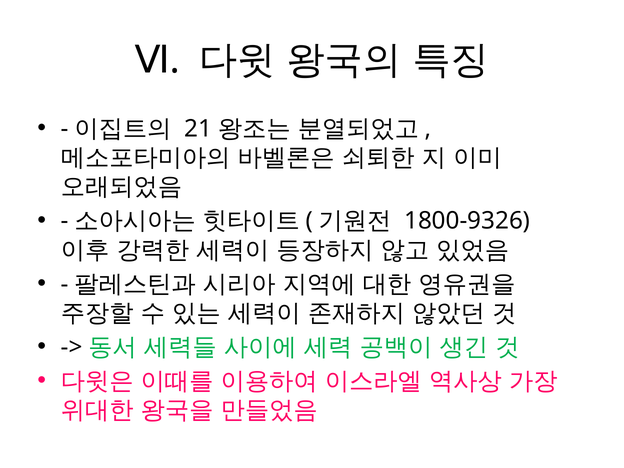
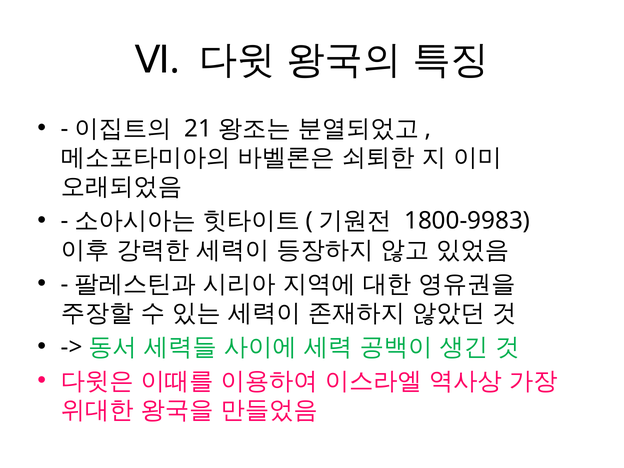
1800-9326: 1800-9326 -> 1800-9983 (467, 221)
